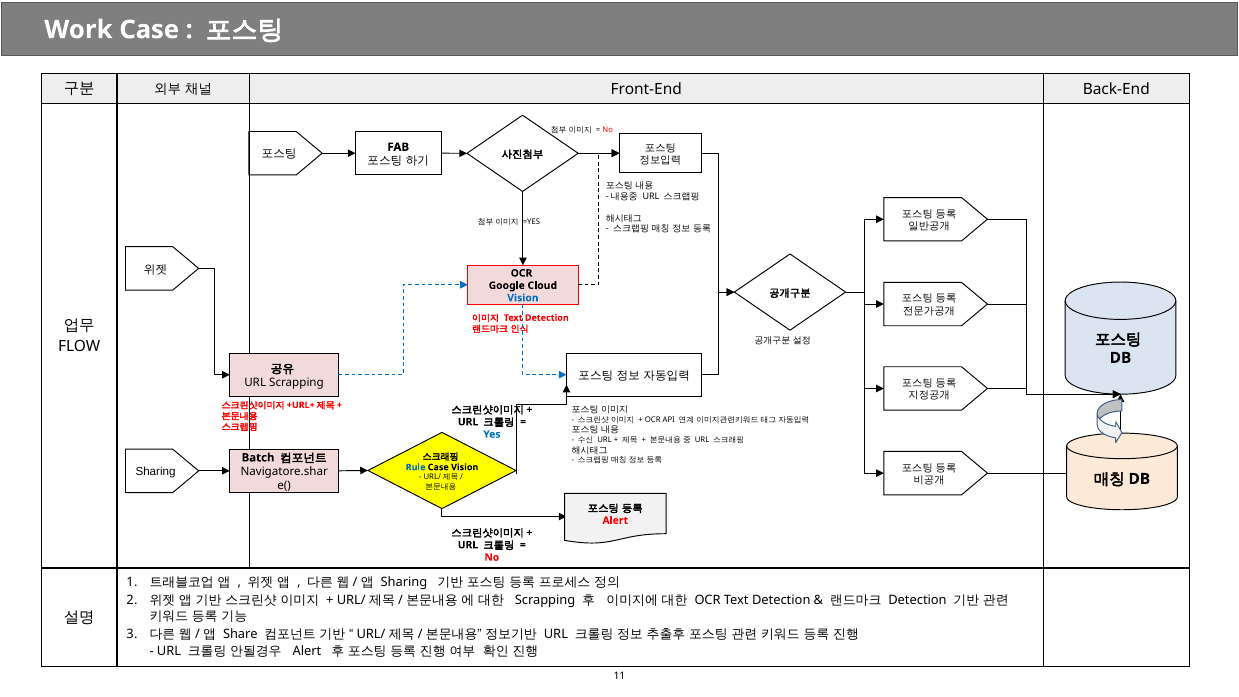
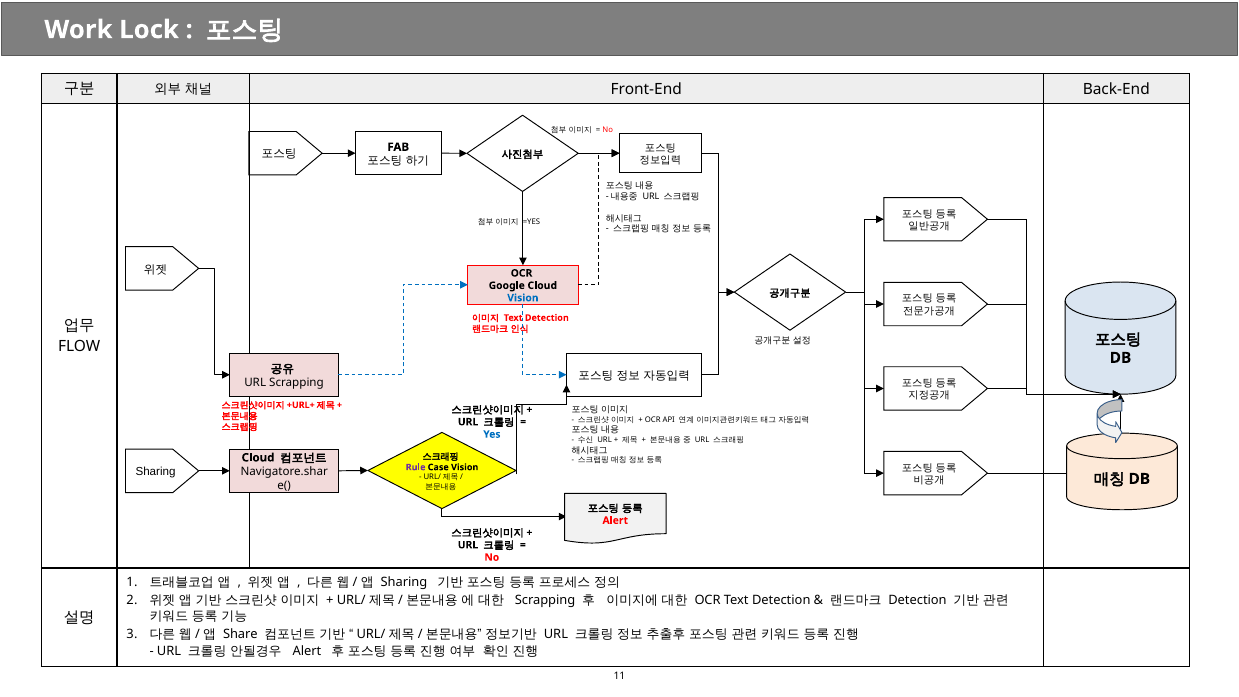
Work Case: Case -> Lock (149, 30)
Batch: Batch -> Cloud (258, 458)
Rule colour: blue -> purple (416, 467)
